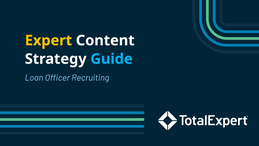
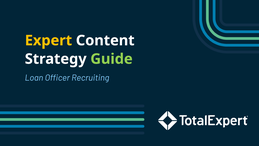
Guide colour: light blue -> light green (112, 59)
